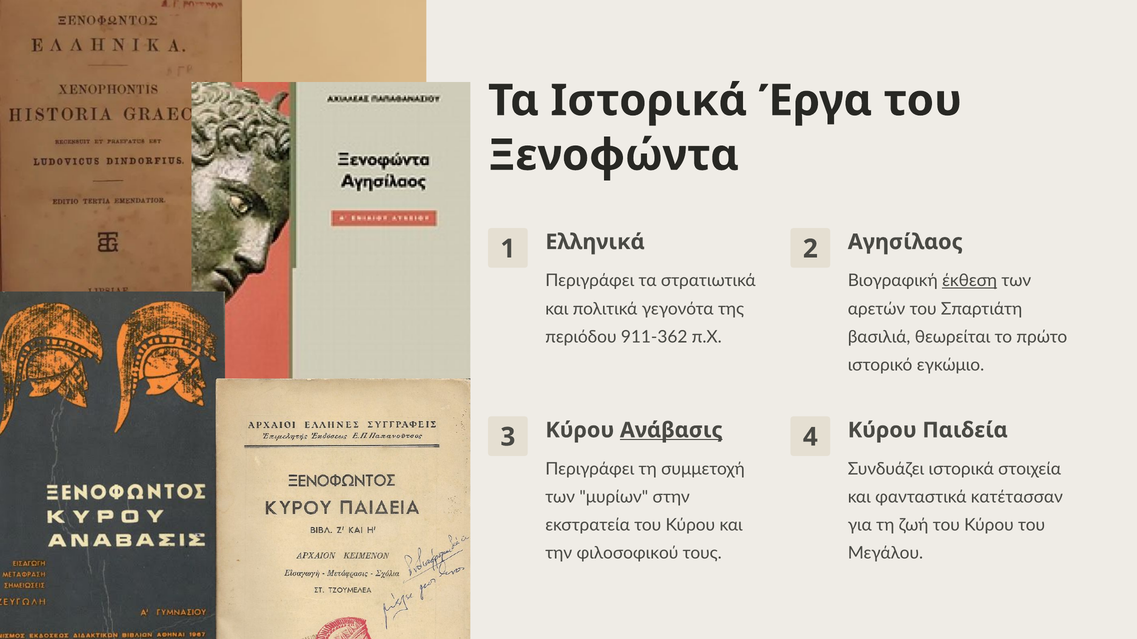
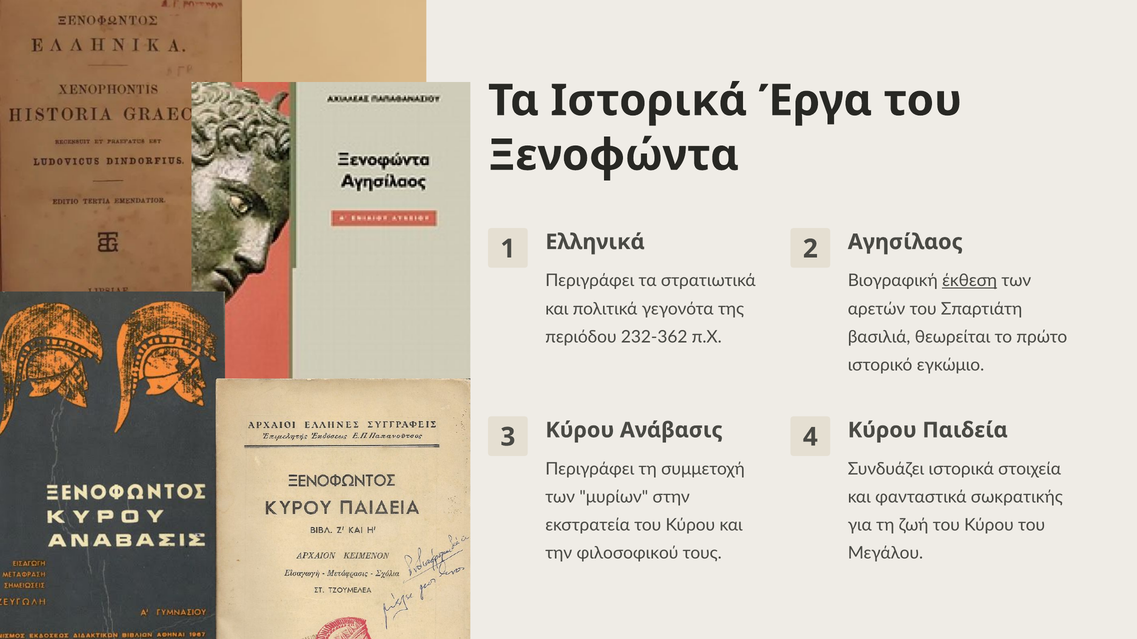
911-362: 911-362 -> 232-362 (654, 337)
Ανάβασις underline: present -> none (671, 431)
κατέτασσαν: κατέτασσαν -> σωκρατικής (1017, 498)
